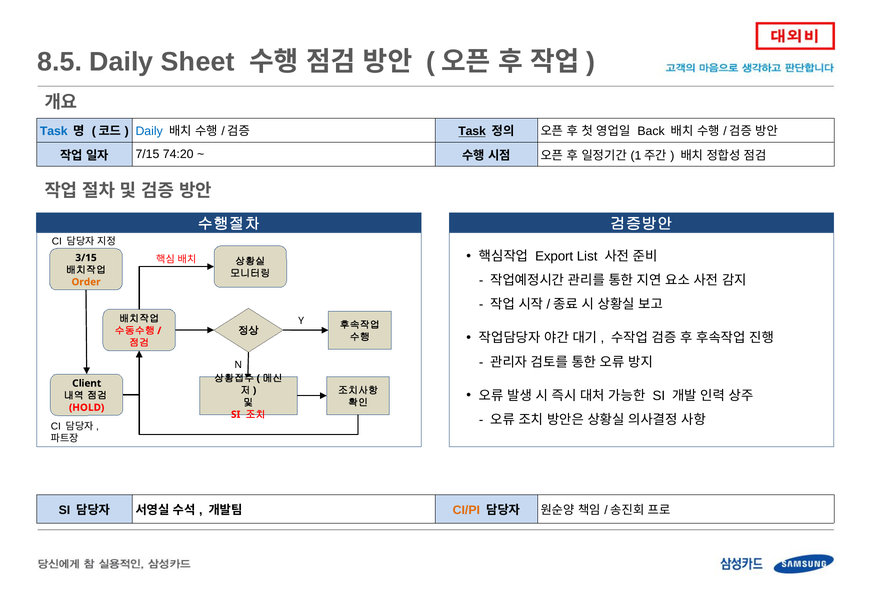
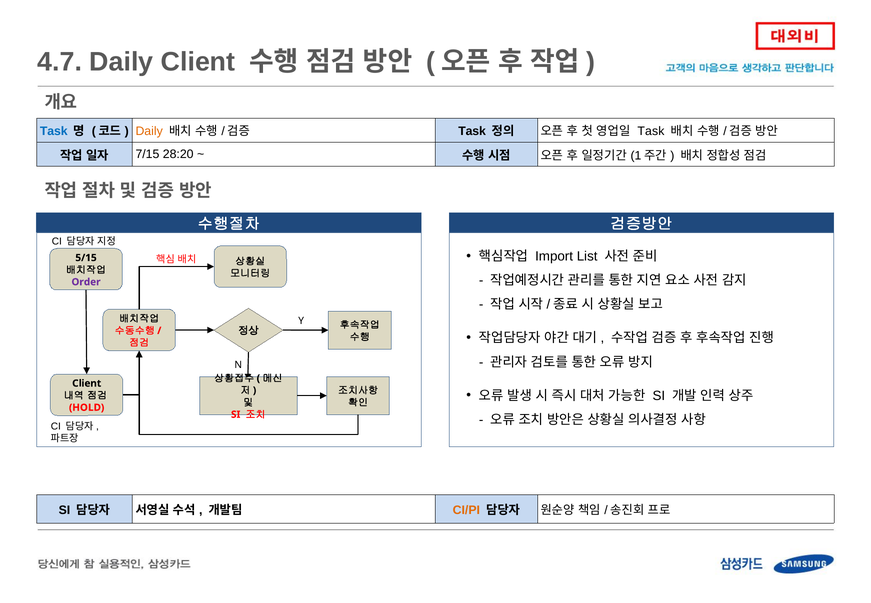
8.5: 8.5 -> 4.7 (60, 62)
Daily Sheet: Sheet -> Client (198, 62)
Daily colour: blue -> orange (149, 131)
Task underline: present -> none (472, 131)
Back: Back -> Task (651, 131)
74:20: 74:20 -> 28:20 (178, 154)
Export: Export -> Import (554, 256)
3/15: 3/15 -> 5/15 (86, 258)
Order colour: orange -> purple (86, 282)
